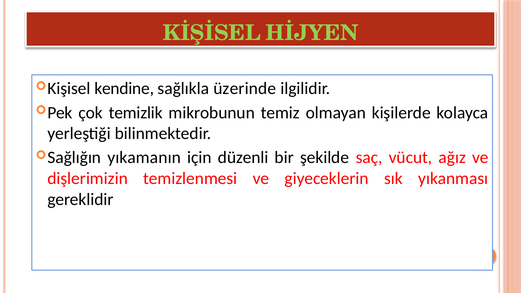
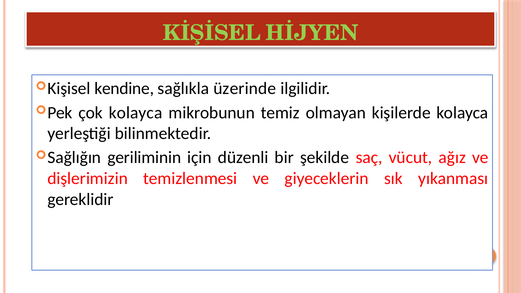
çok temizlik: temizlik -> kolayca (136, 113)
yıkamanın: yıkamanın -> geriliminin (144, 158)
